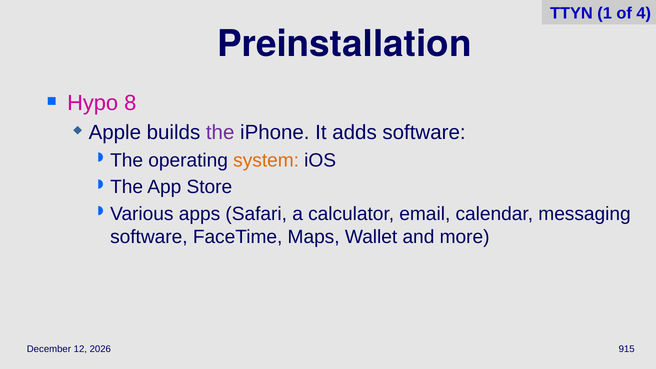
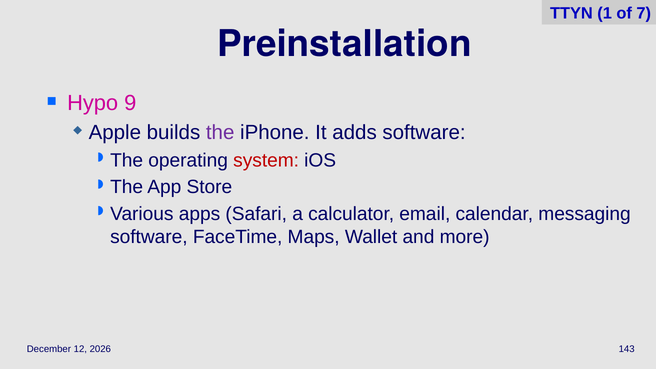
4: 4 -> 7 (644, 13)
8: 8 -> 9 (130, 103)
system colour: orange -> red (266, 160)
915: 915 -> 143 (627, 349)
